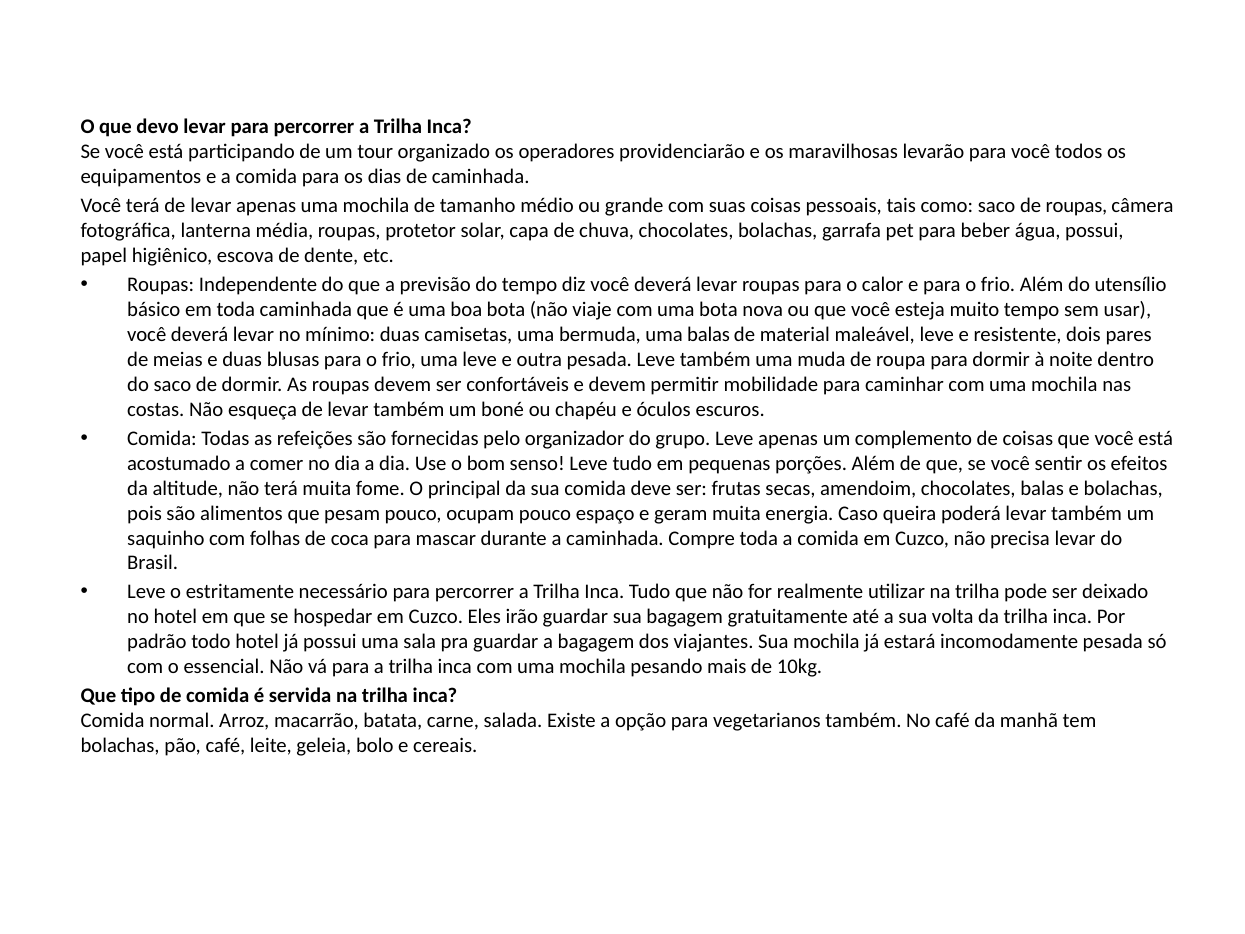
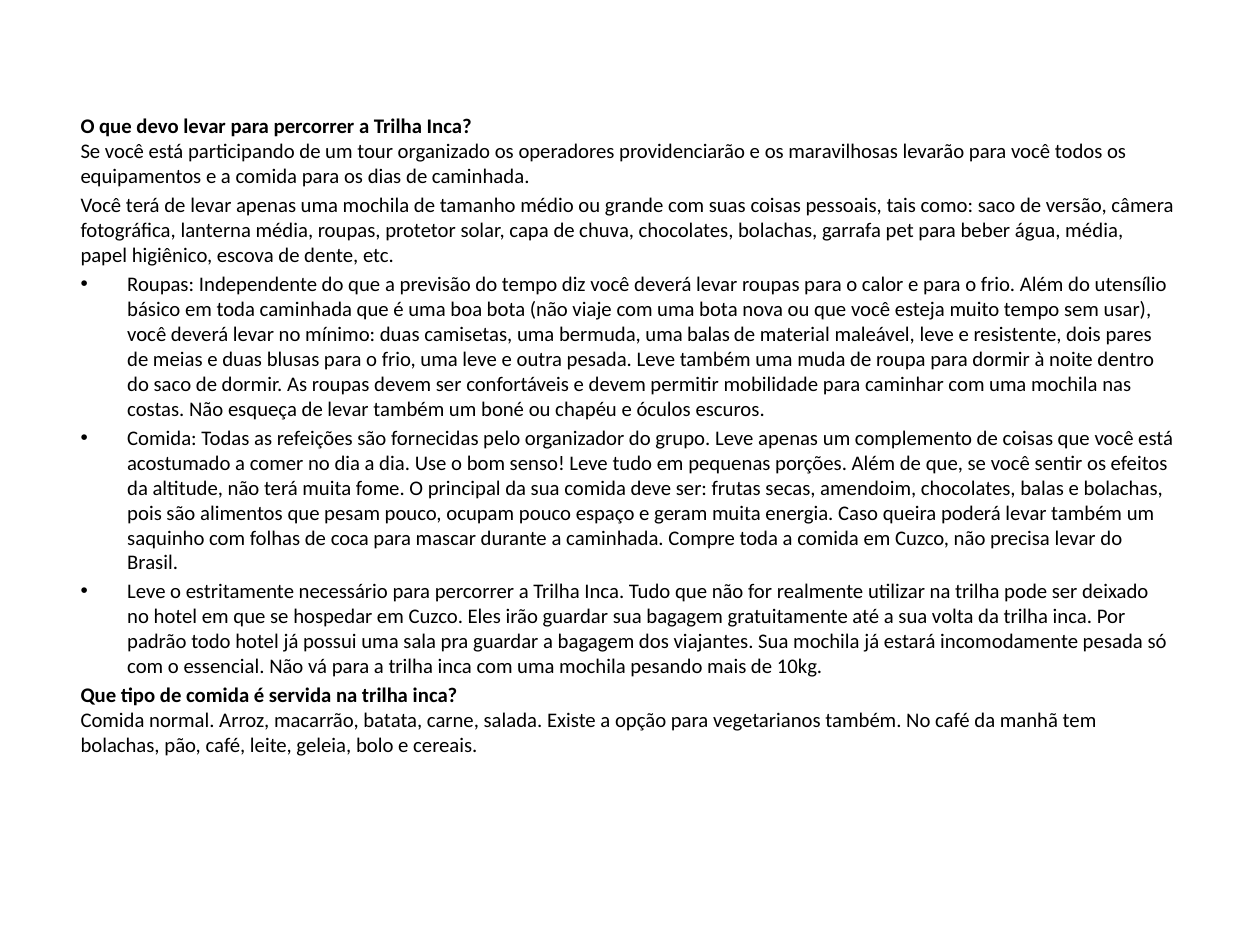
de roupas: roupas -> versão (1076, 206)
água possui: possui -> média (1094, 231)
